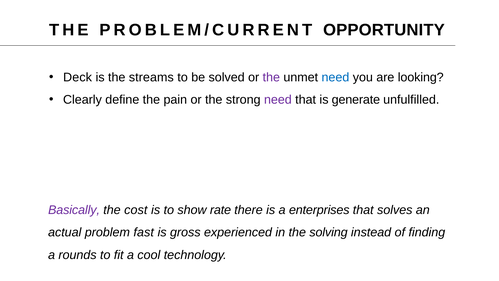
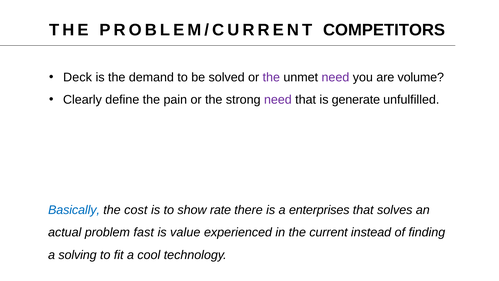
OPPORTUNITY: OPPORTUNITY -> COMPETITORS (384, 30)
streams: streams -> demand (151, 77)
need colour: blue -> purple (335, 77)
looking: looking -> volume (421, 77)
Basically colour: purple -> blue (74, 210)
gross: gross -> value (185, 232)
solving: solving -> current (329, 232)
rounds: rounds -> solving (78, 255)
